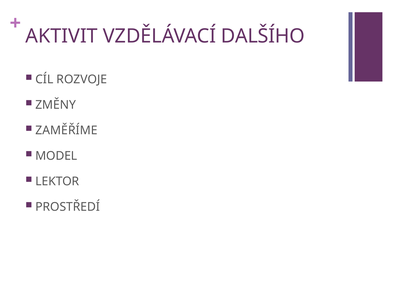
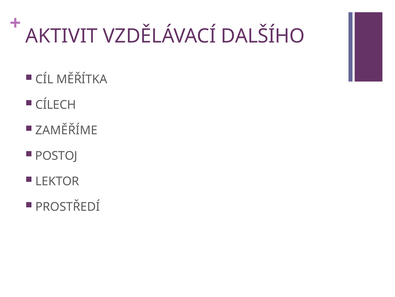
ROZVOJE: ROZVOJE -> MĚŘÍTKA (82, 79)
ZMĚNY: ZMĚNY -> CÍLECH (56, 105)
MODEL: MODEL -> POSTOJ (56, 155)
